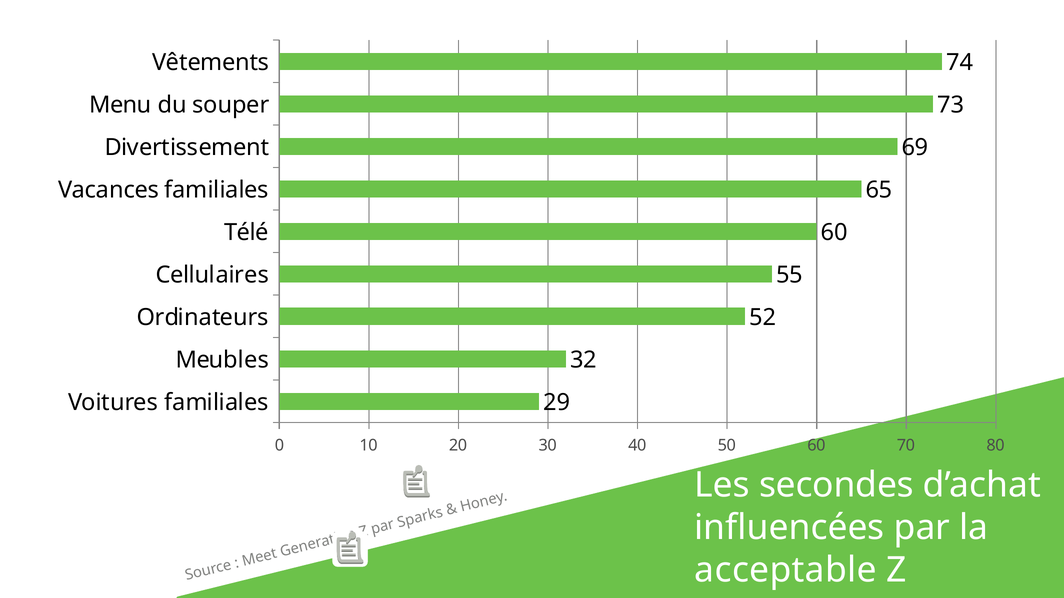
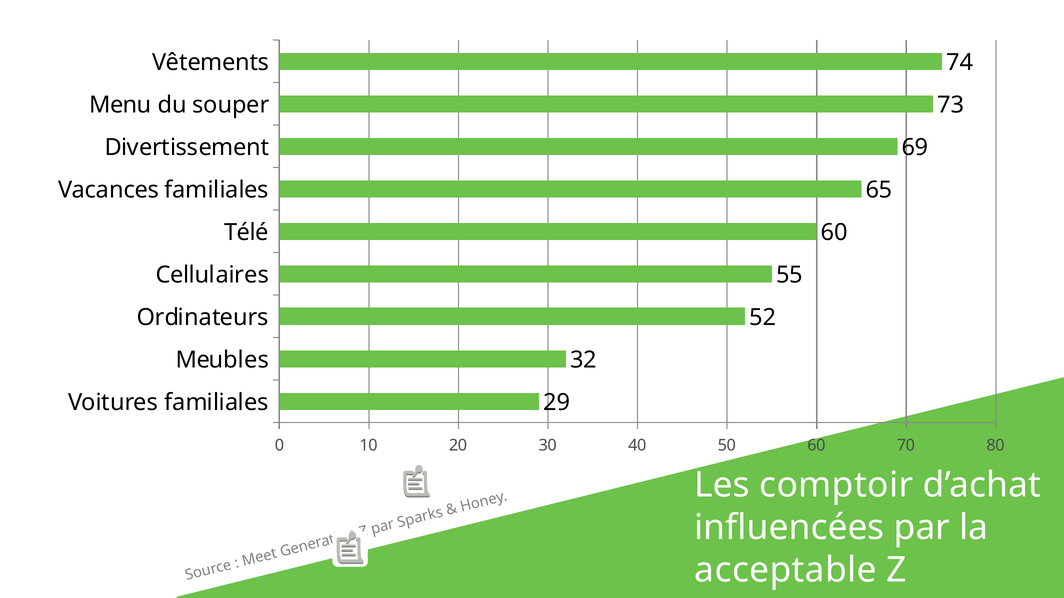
secondes: secondes -> comptoir (836, 485)
